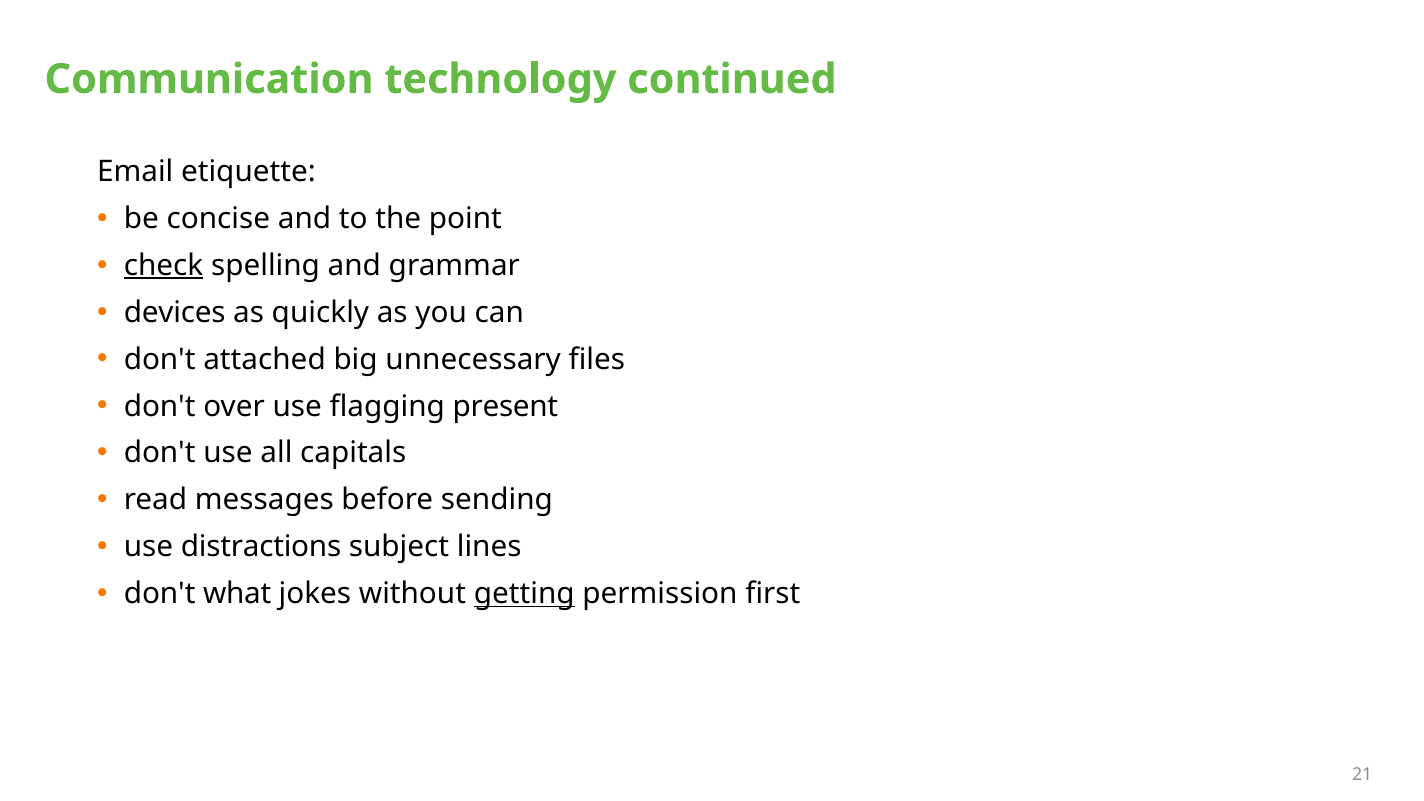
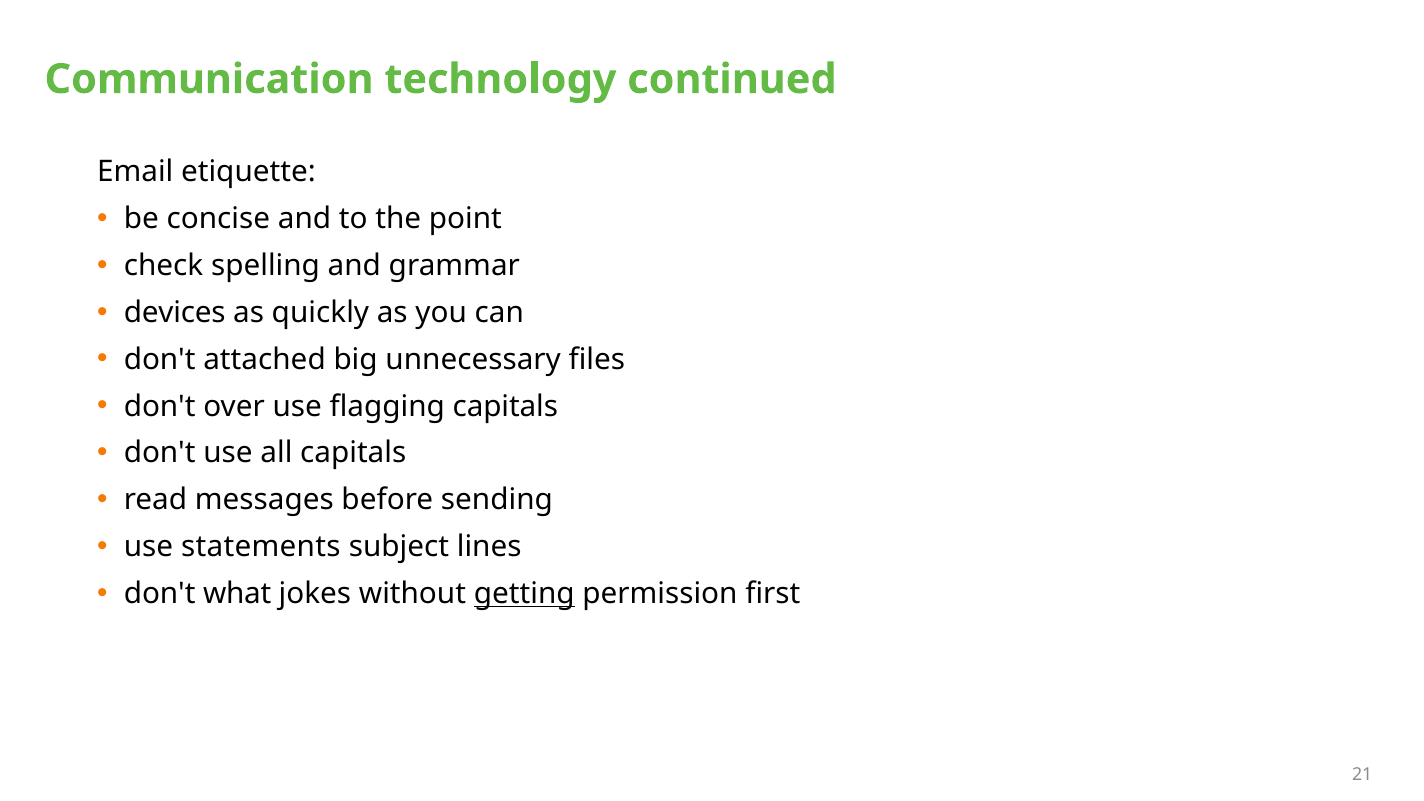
check underline: present -> none (164, 266)
flagging present: present -> capitals (505, 406)
distractions: distractions -> statements (261, 547)
